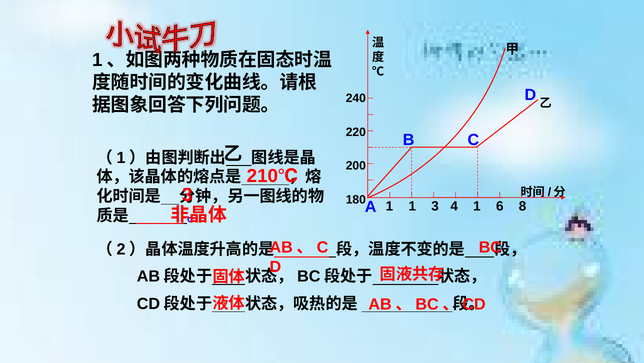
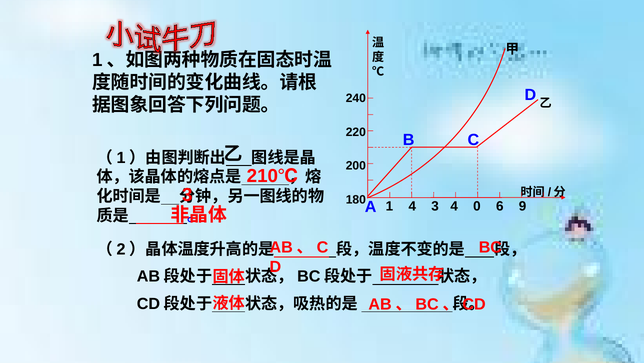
1 1: 1 -> 4 (412, 206)
4 1: 1 -> 0 (477, 206)
8: 8 -> 9 (523, 206)
